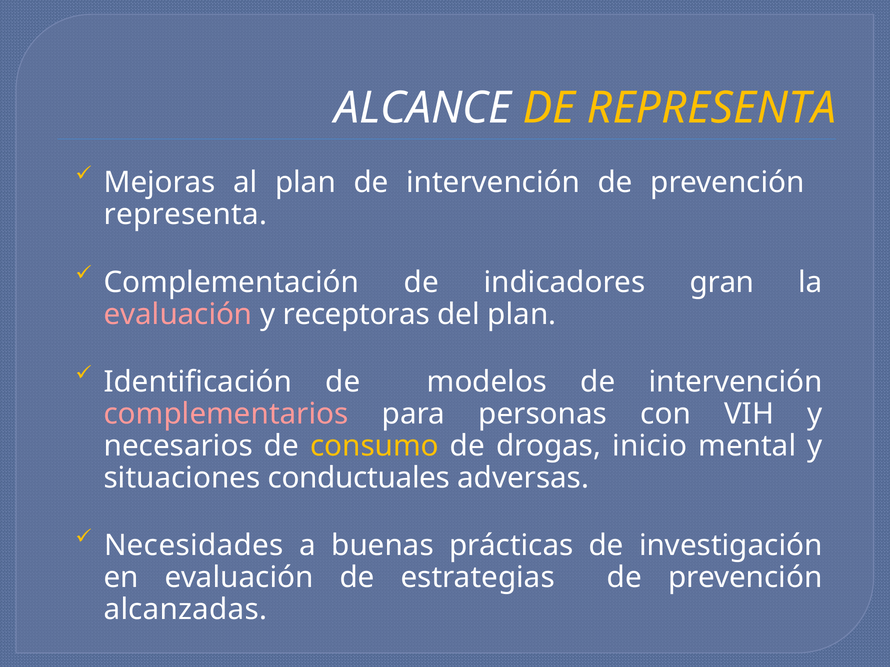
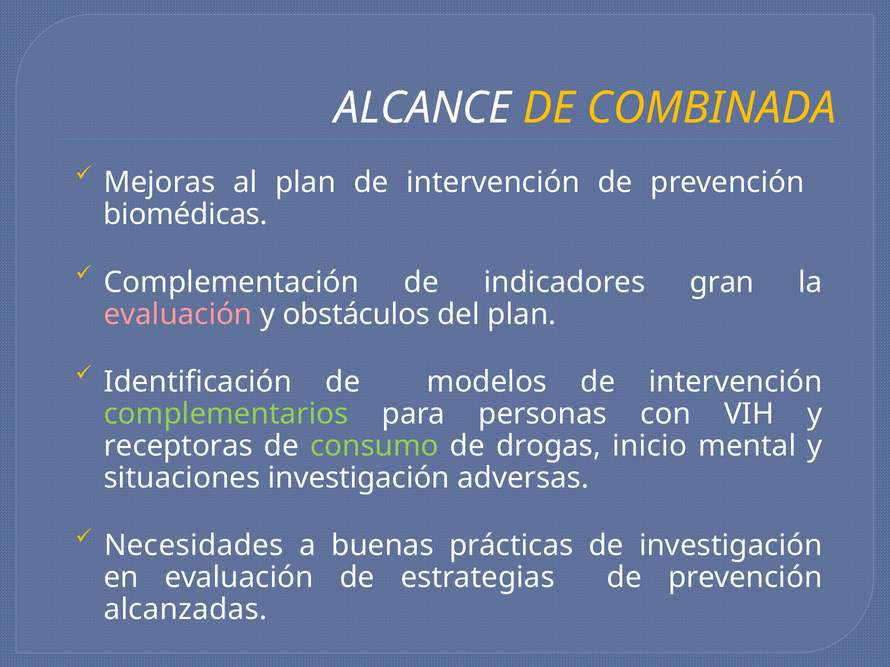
DE REPRESENTA: REPRESENTA -> COMBINADA (711, 108)
representa: representa -> biomédicas (186, 215)
receptoras: receptoras -> obstáculos (356, 314)
complementarios colour: pink -> light green (226, 414)
necesarios: necesarios -> receptoras (178, 446)
consumo colour: yellow -> light green (374, 446)
situaciones conductuales: conductuales -> investigación (359, 478)
